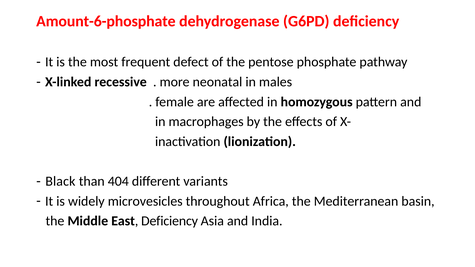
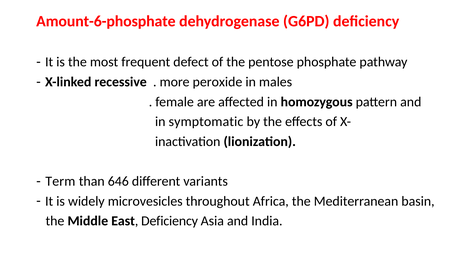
neonatal: neonatal -> peroxide (217, 82)
macrophages: macrophages -> symptomatic (206, 122)
Black: Black -> Term (60, 181)
404: 404 -> 646 (118, 181)
